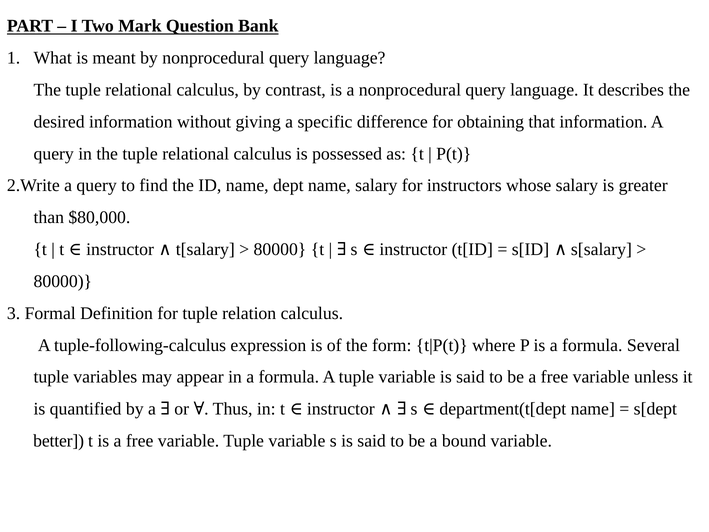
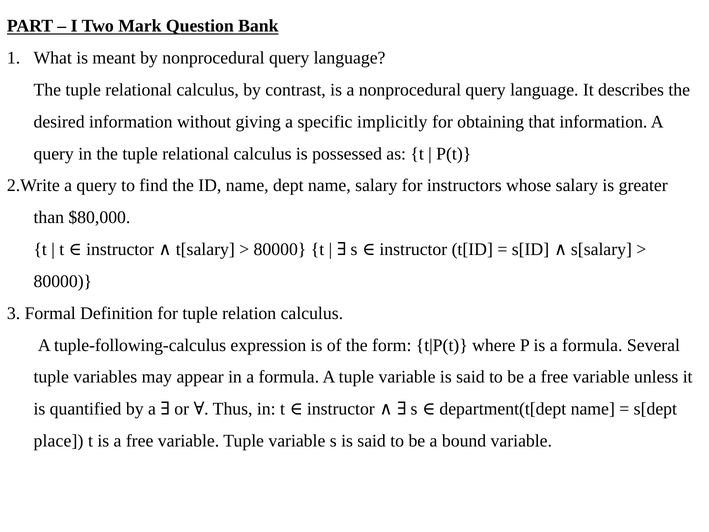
difference: difference -> implicitly (392, 122)
better: better -> place (59, 441)
